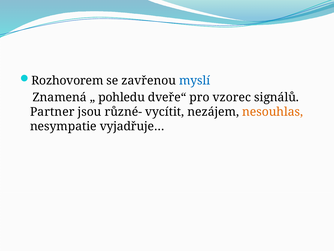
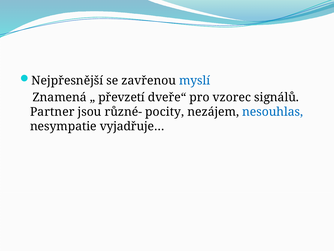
Rozhovorem: Rozhovorem -> Nejpřesnější (67, 80)
pohledu: pohledu -> převzetí (122, 97)
vycítit: vycítit -> pocity (165, 112)
nesouhlas colour: orange -> blue (273, 112)
